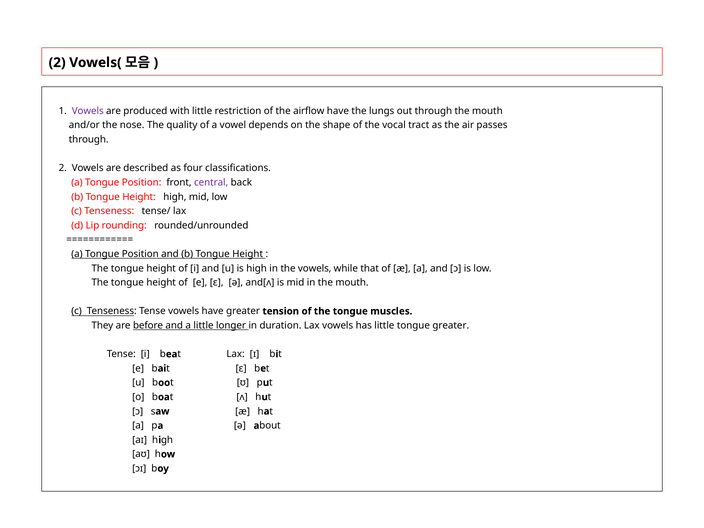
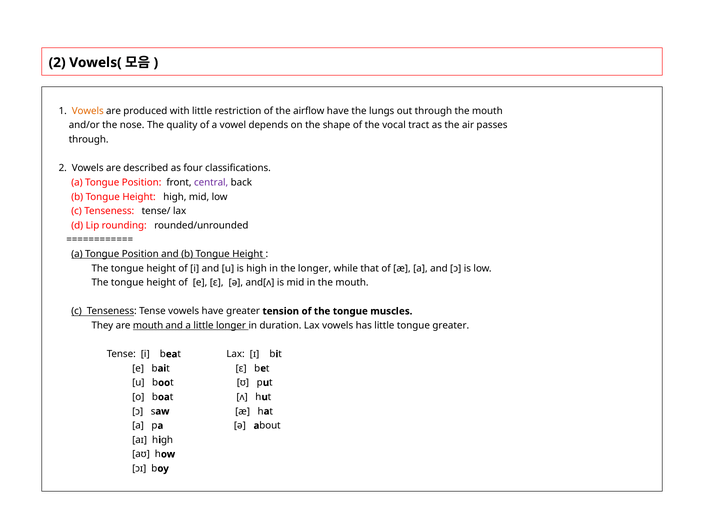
Vowels colour: purple -> orange (88, 111)
the vowels: vowels -> longer (315, 268)
are before: before -> mouth (148, 325)
